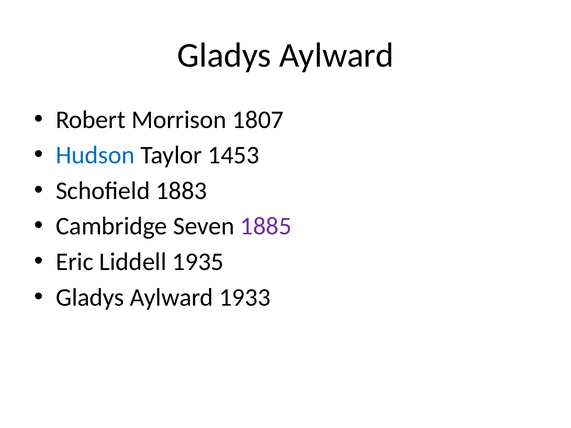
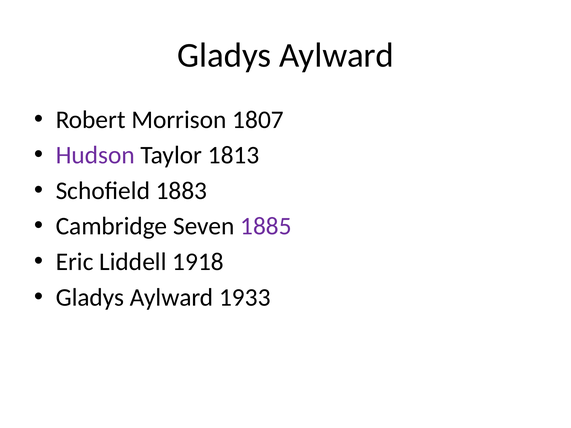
Hudson colour: blue -> purple (95, 155)
1453: 1453 -> 1813 (234, 155)
1935: 1935 -> 1918 (198, 262)
